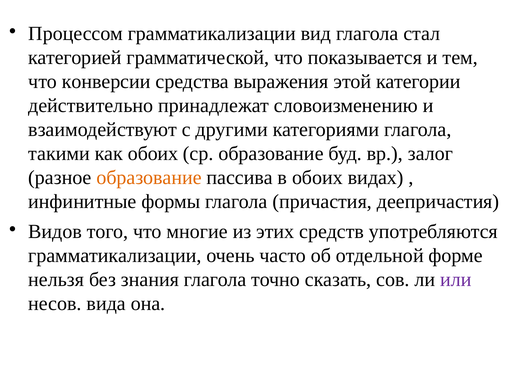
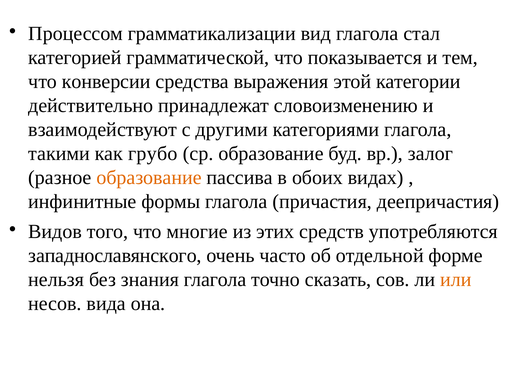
как обоих: обоих -> грубо (153, 154)
грамматикализации: грамматикализации -> западнославянского (115, 256)
или colour: purple -> orange (456, 280)
